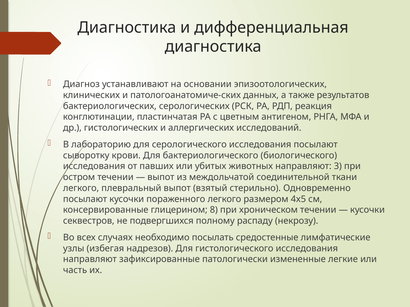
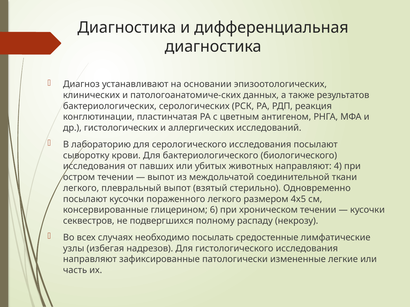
3: 3 -> 4 (338, 167)
8: 8 -> 6 (214, 210)
